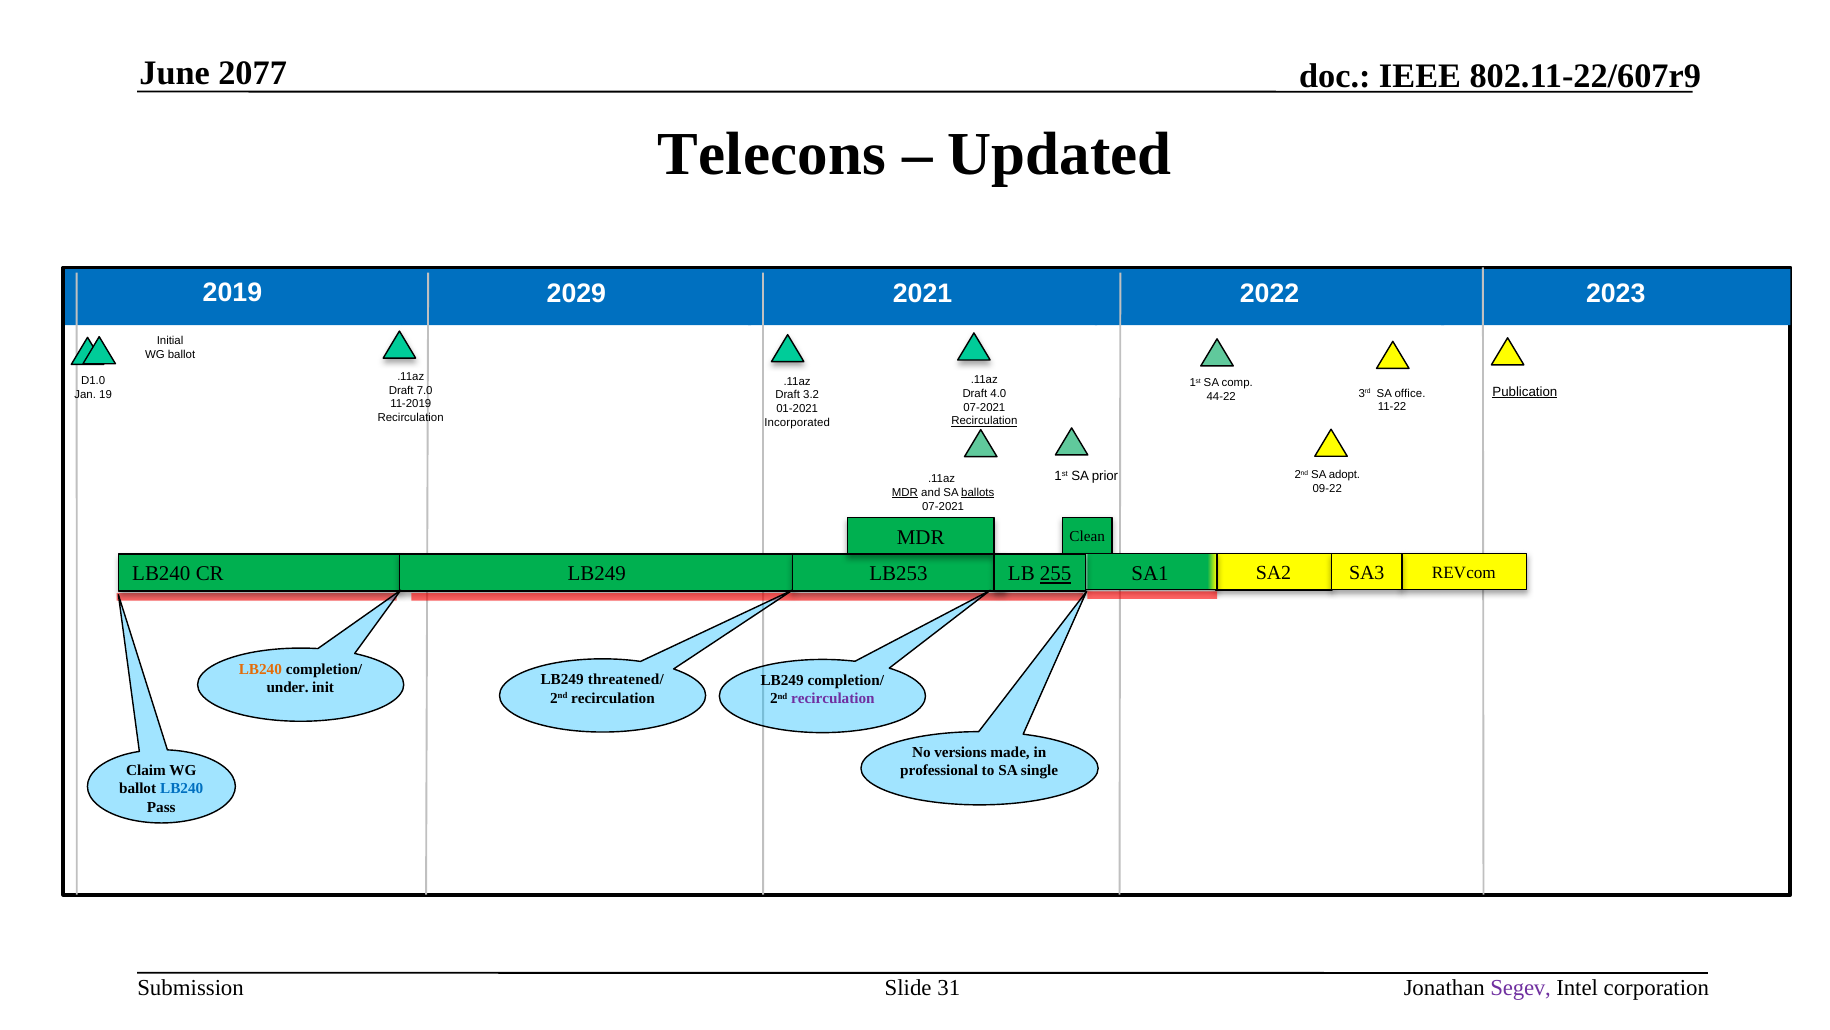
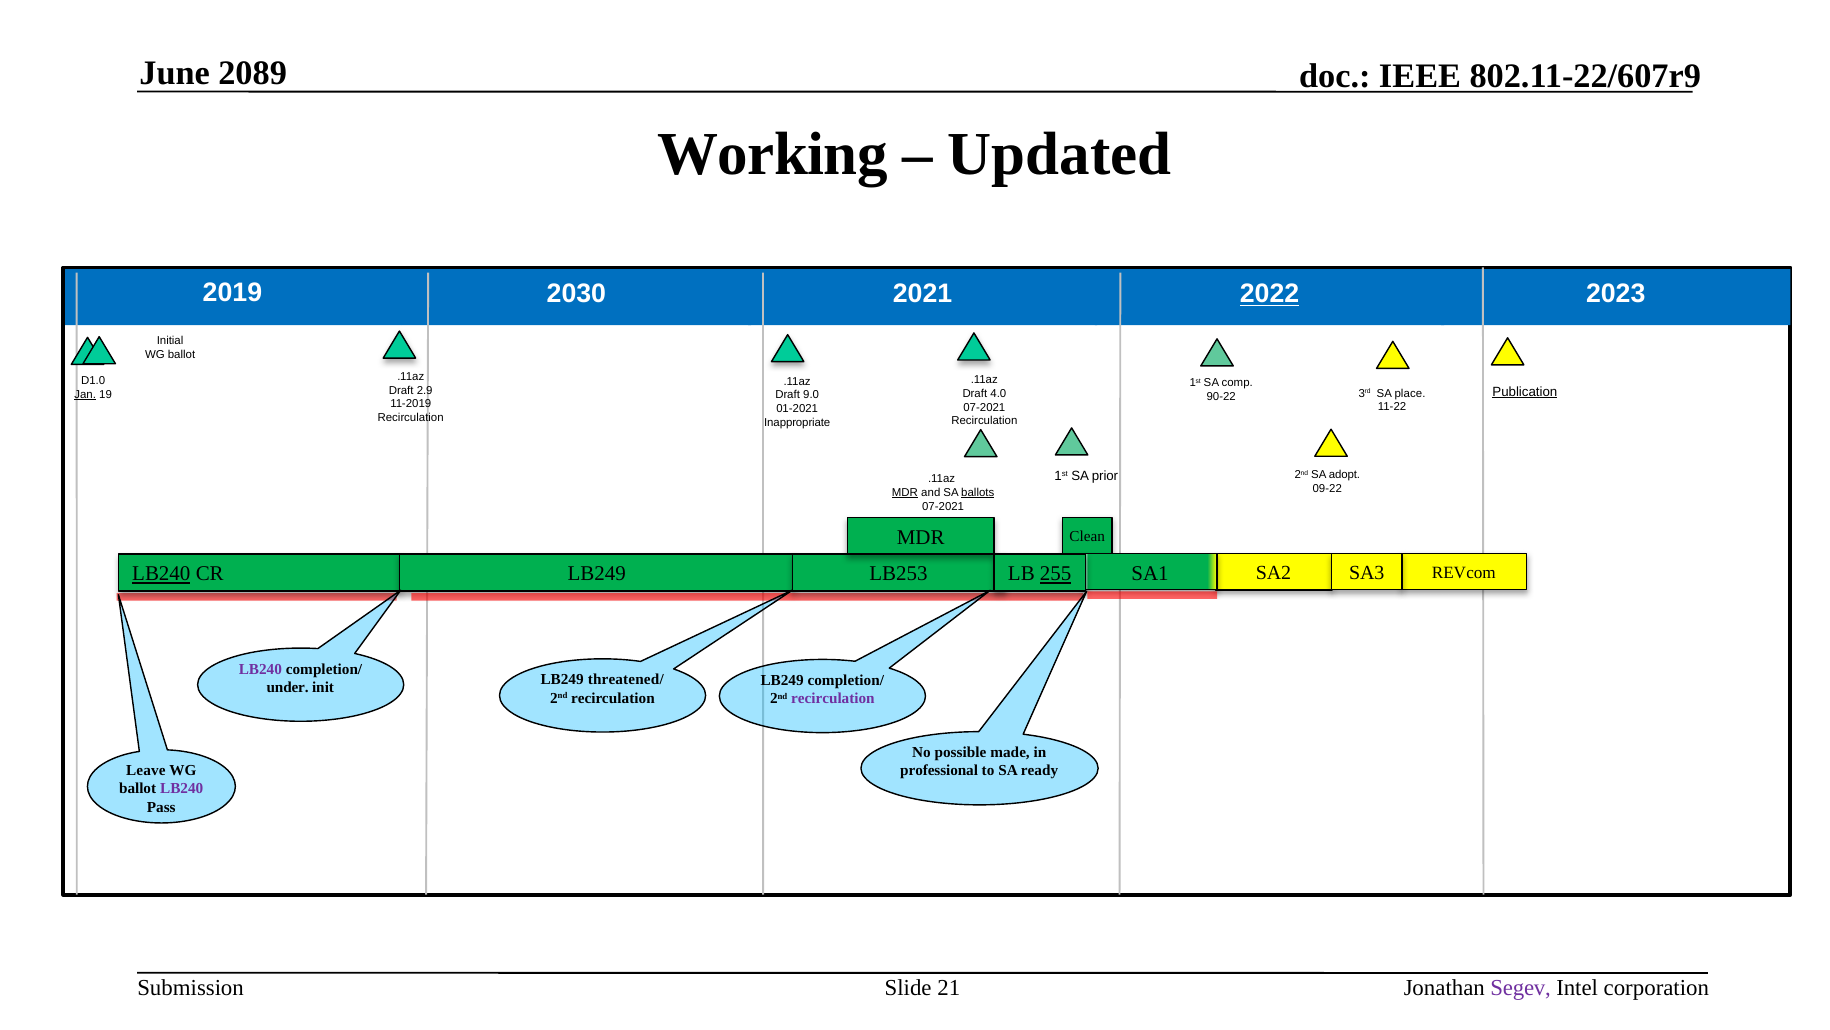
2077: 2077 -> 2089 (253, 73)
Telecons: Telecons -> Working (773, 155)
2022 underline: none -> present (1270, 294)
2029: 2029 -> 2030 (576, 294)
7.0: 7.0 -> 2.9 (425, 390)
office: office -> place (1410, 393)
Jan underline: none -> present (85, 395)
3.2: 3.2 -> 9.0 (811, 395)
44-22: 44-22 -> 90-22 (1221, 397)
Recirculation underline: present -> none (984, 421)
Incorporated: Incorporated -> Inappropriate (797, 422)
LB240 underline: none -> present (161, 574)
LB240 colour: orange -> purple (260, 669)
versions: versions -> possible (961, 752)
Claim: Claim -> Leave (146, 770)
single: single -> ready (1040, 770)
LB240 colour: blue -> purple (182, 788)
31: 31 -> 21 (949, 987)
